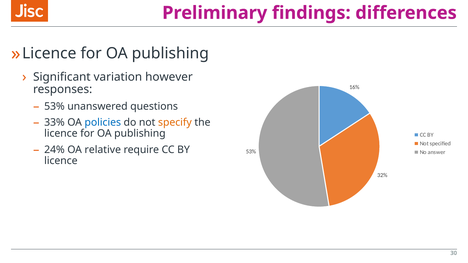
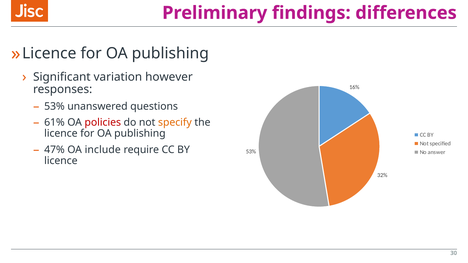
33%: 33% -> 61% (54, 122)
policies colour: blue -> red (103, 122)
24%: 24% -> 47% (54, 150)
relative: relative -> include (103, 150)
